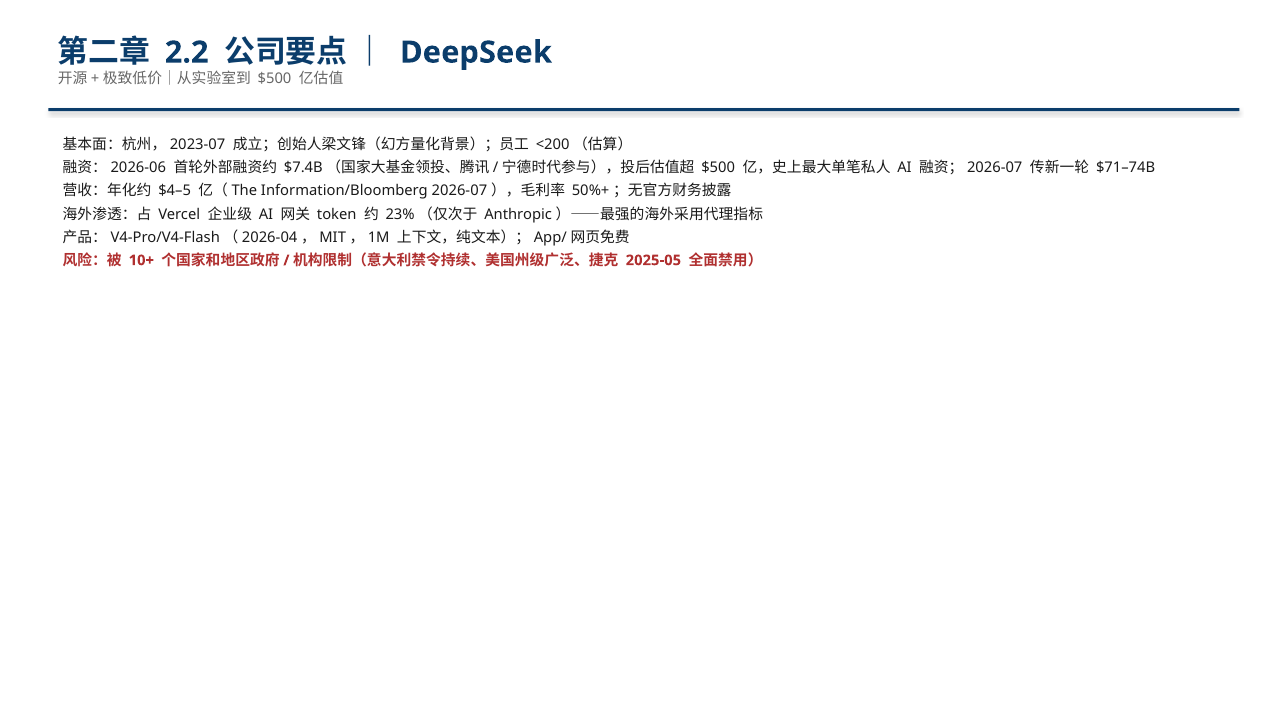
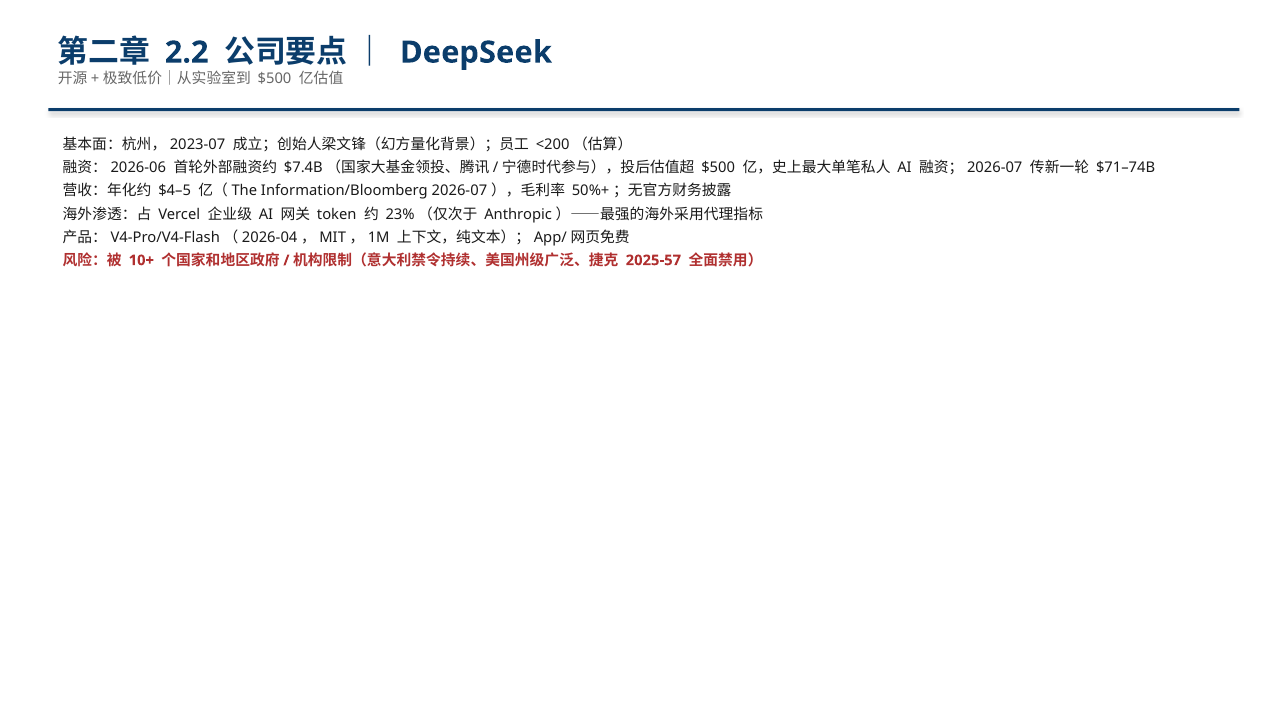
2025-05: 2025-05 -> 2025-57 (653, 260)
